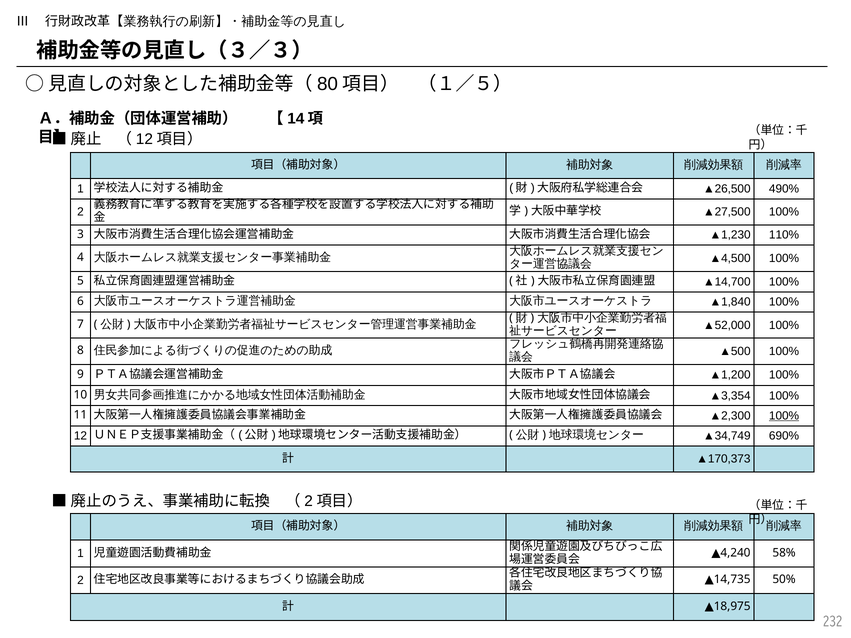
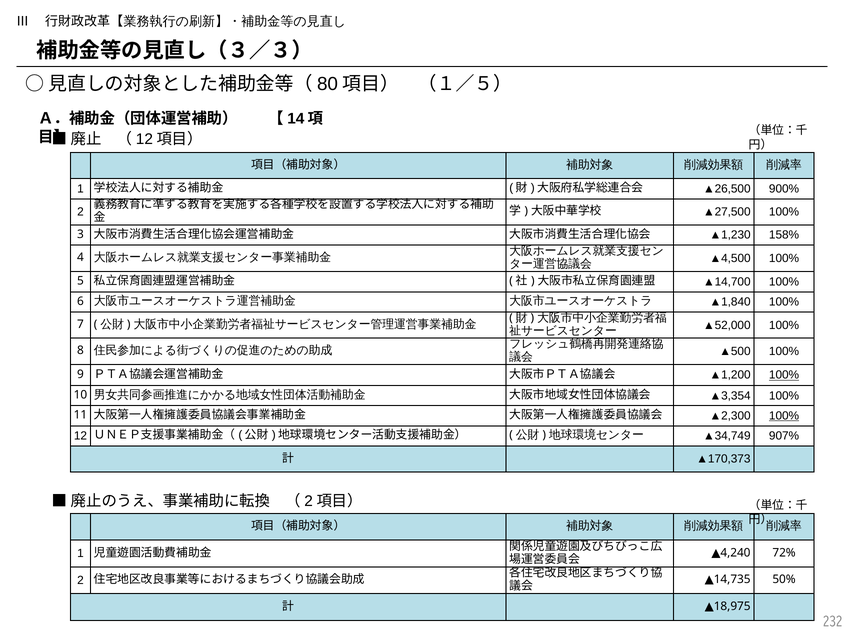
490%: 490% -> 900% (784, 189)
110%: 110% -> 158% (784, 235)
100% underline: none -> present (784, 375)
690%: 690% -> 907% (784, 436)
58%: 58% -> 72% (784, 553)
